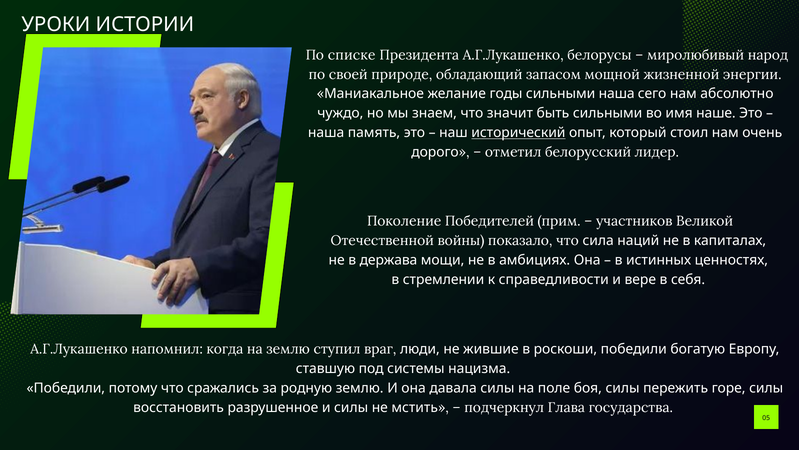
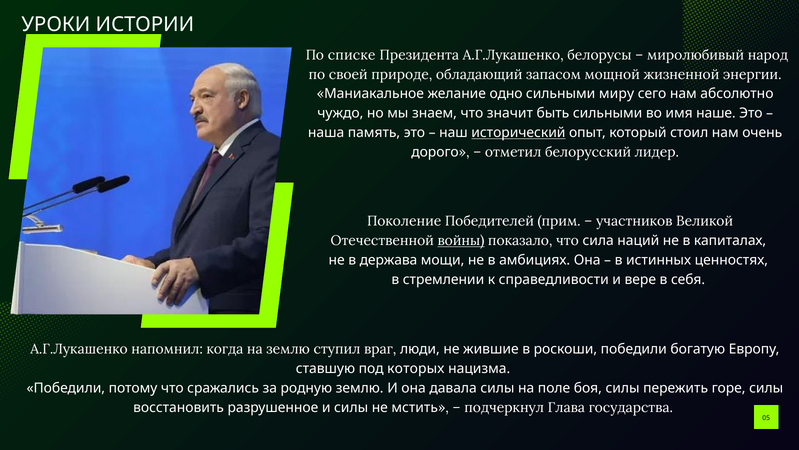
годы: годы -> одно (506, 94)
сильными наша: наша -> миру (617, 94)
войны underline: none -> present (461, 240)
системы: системы -> которых (416, 368)
